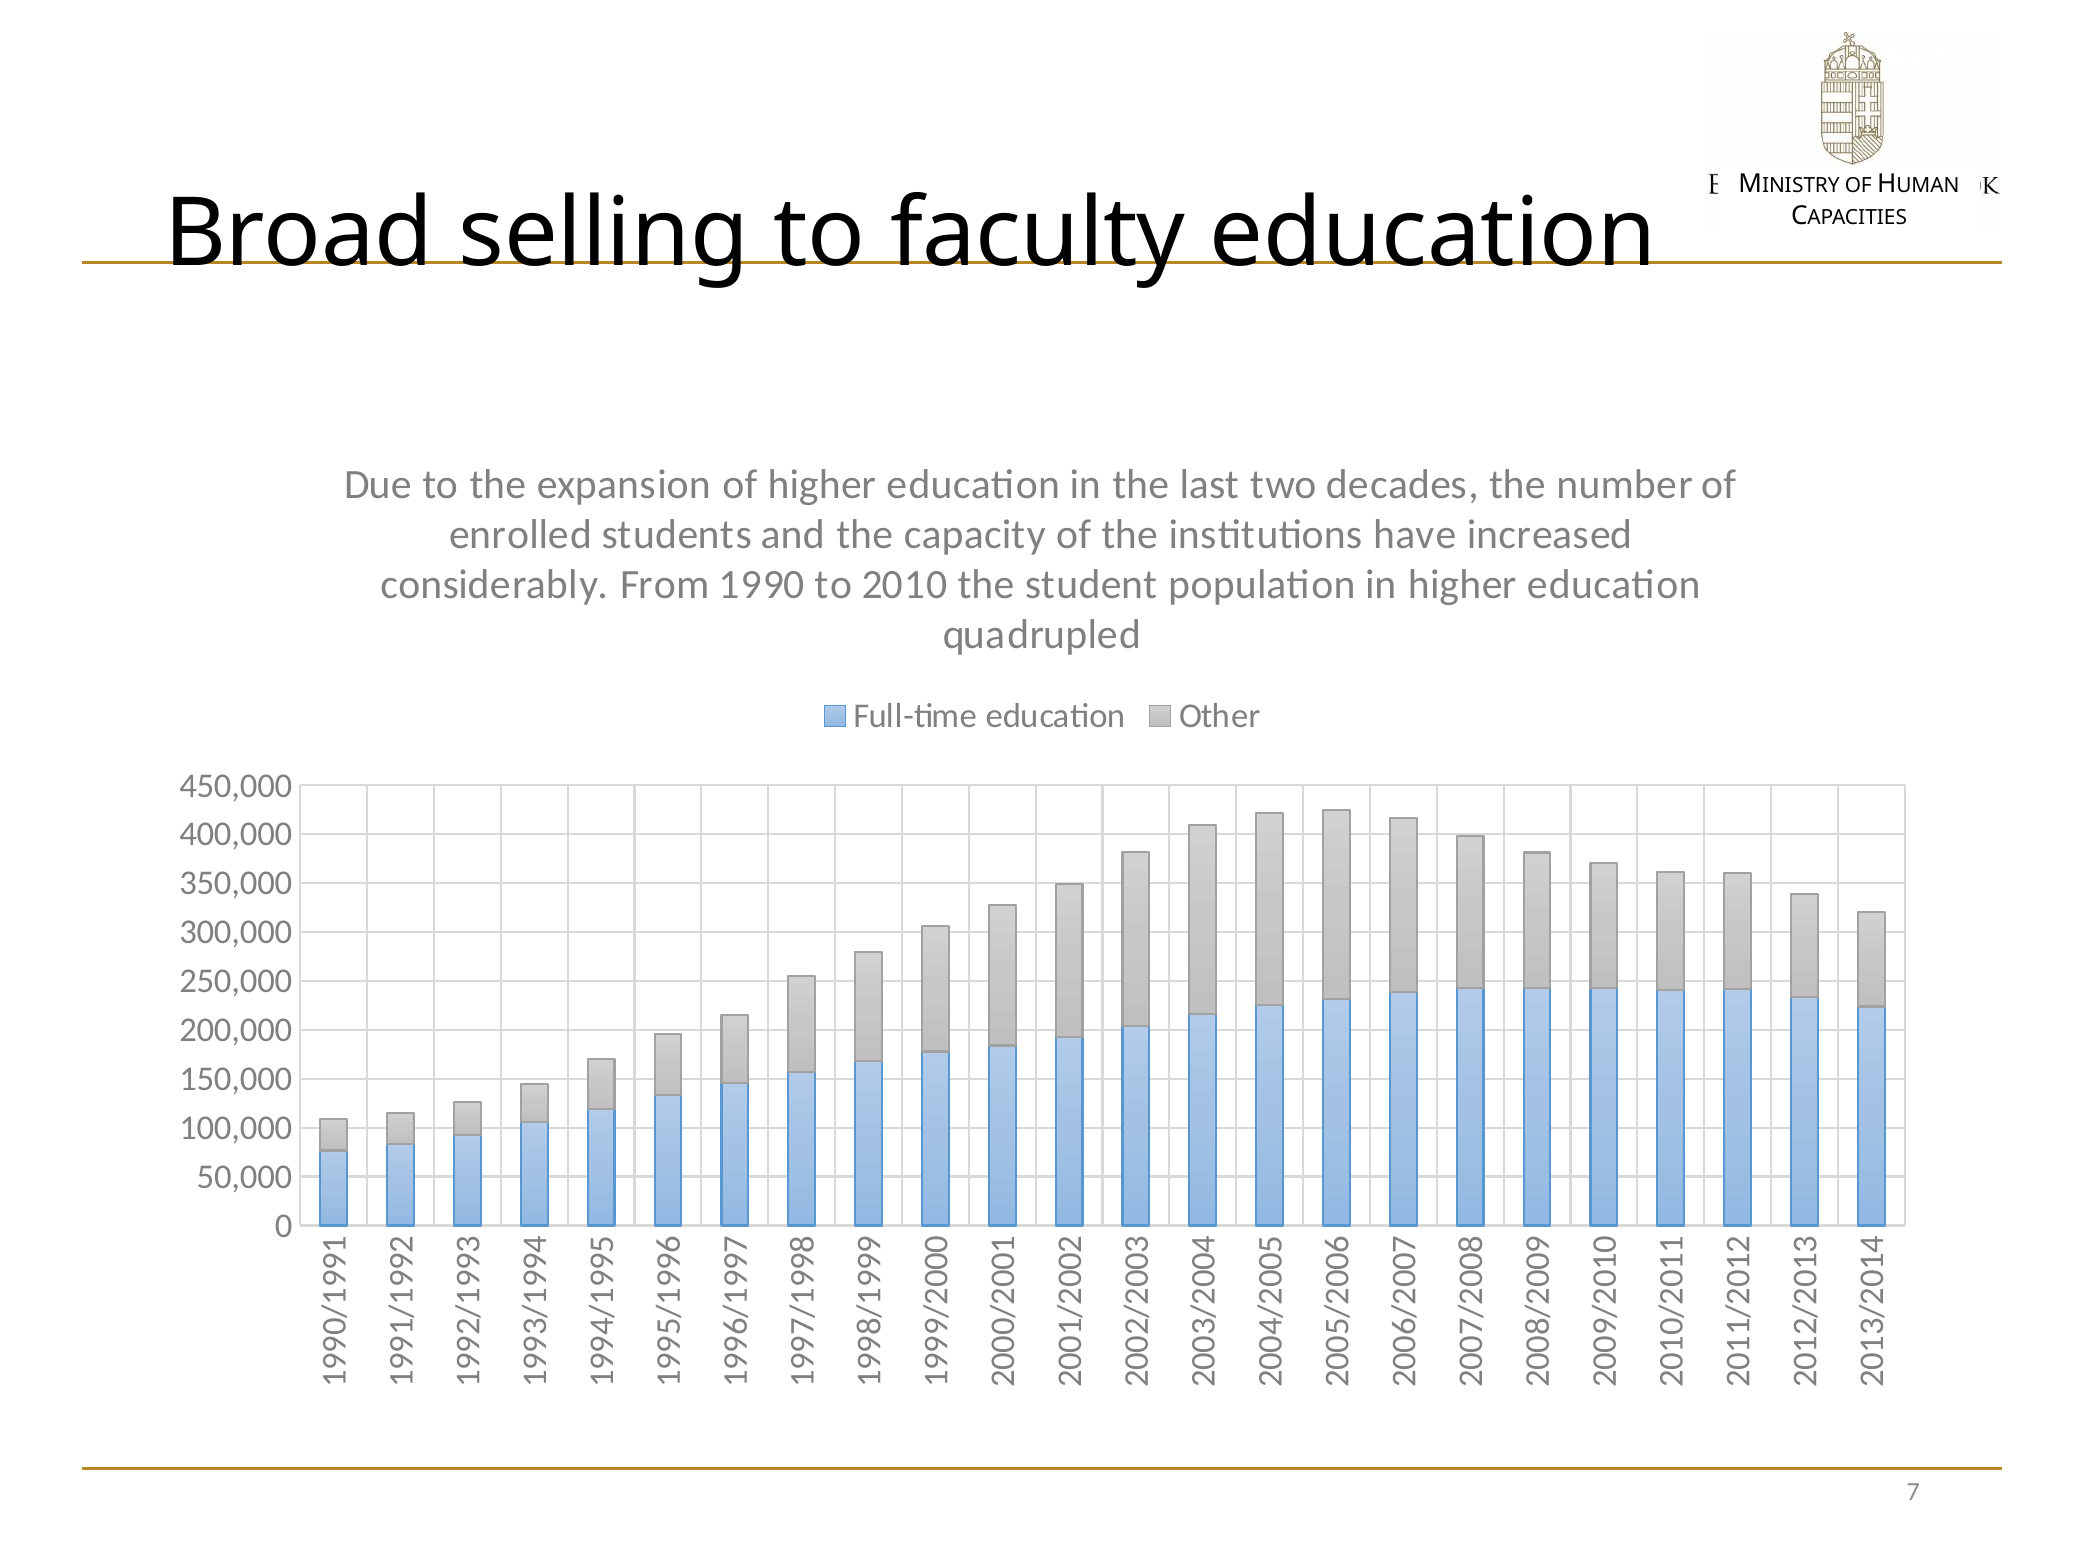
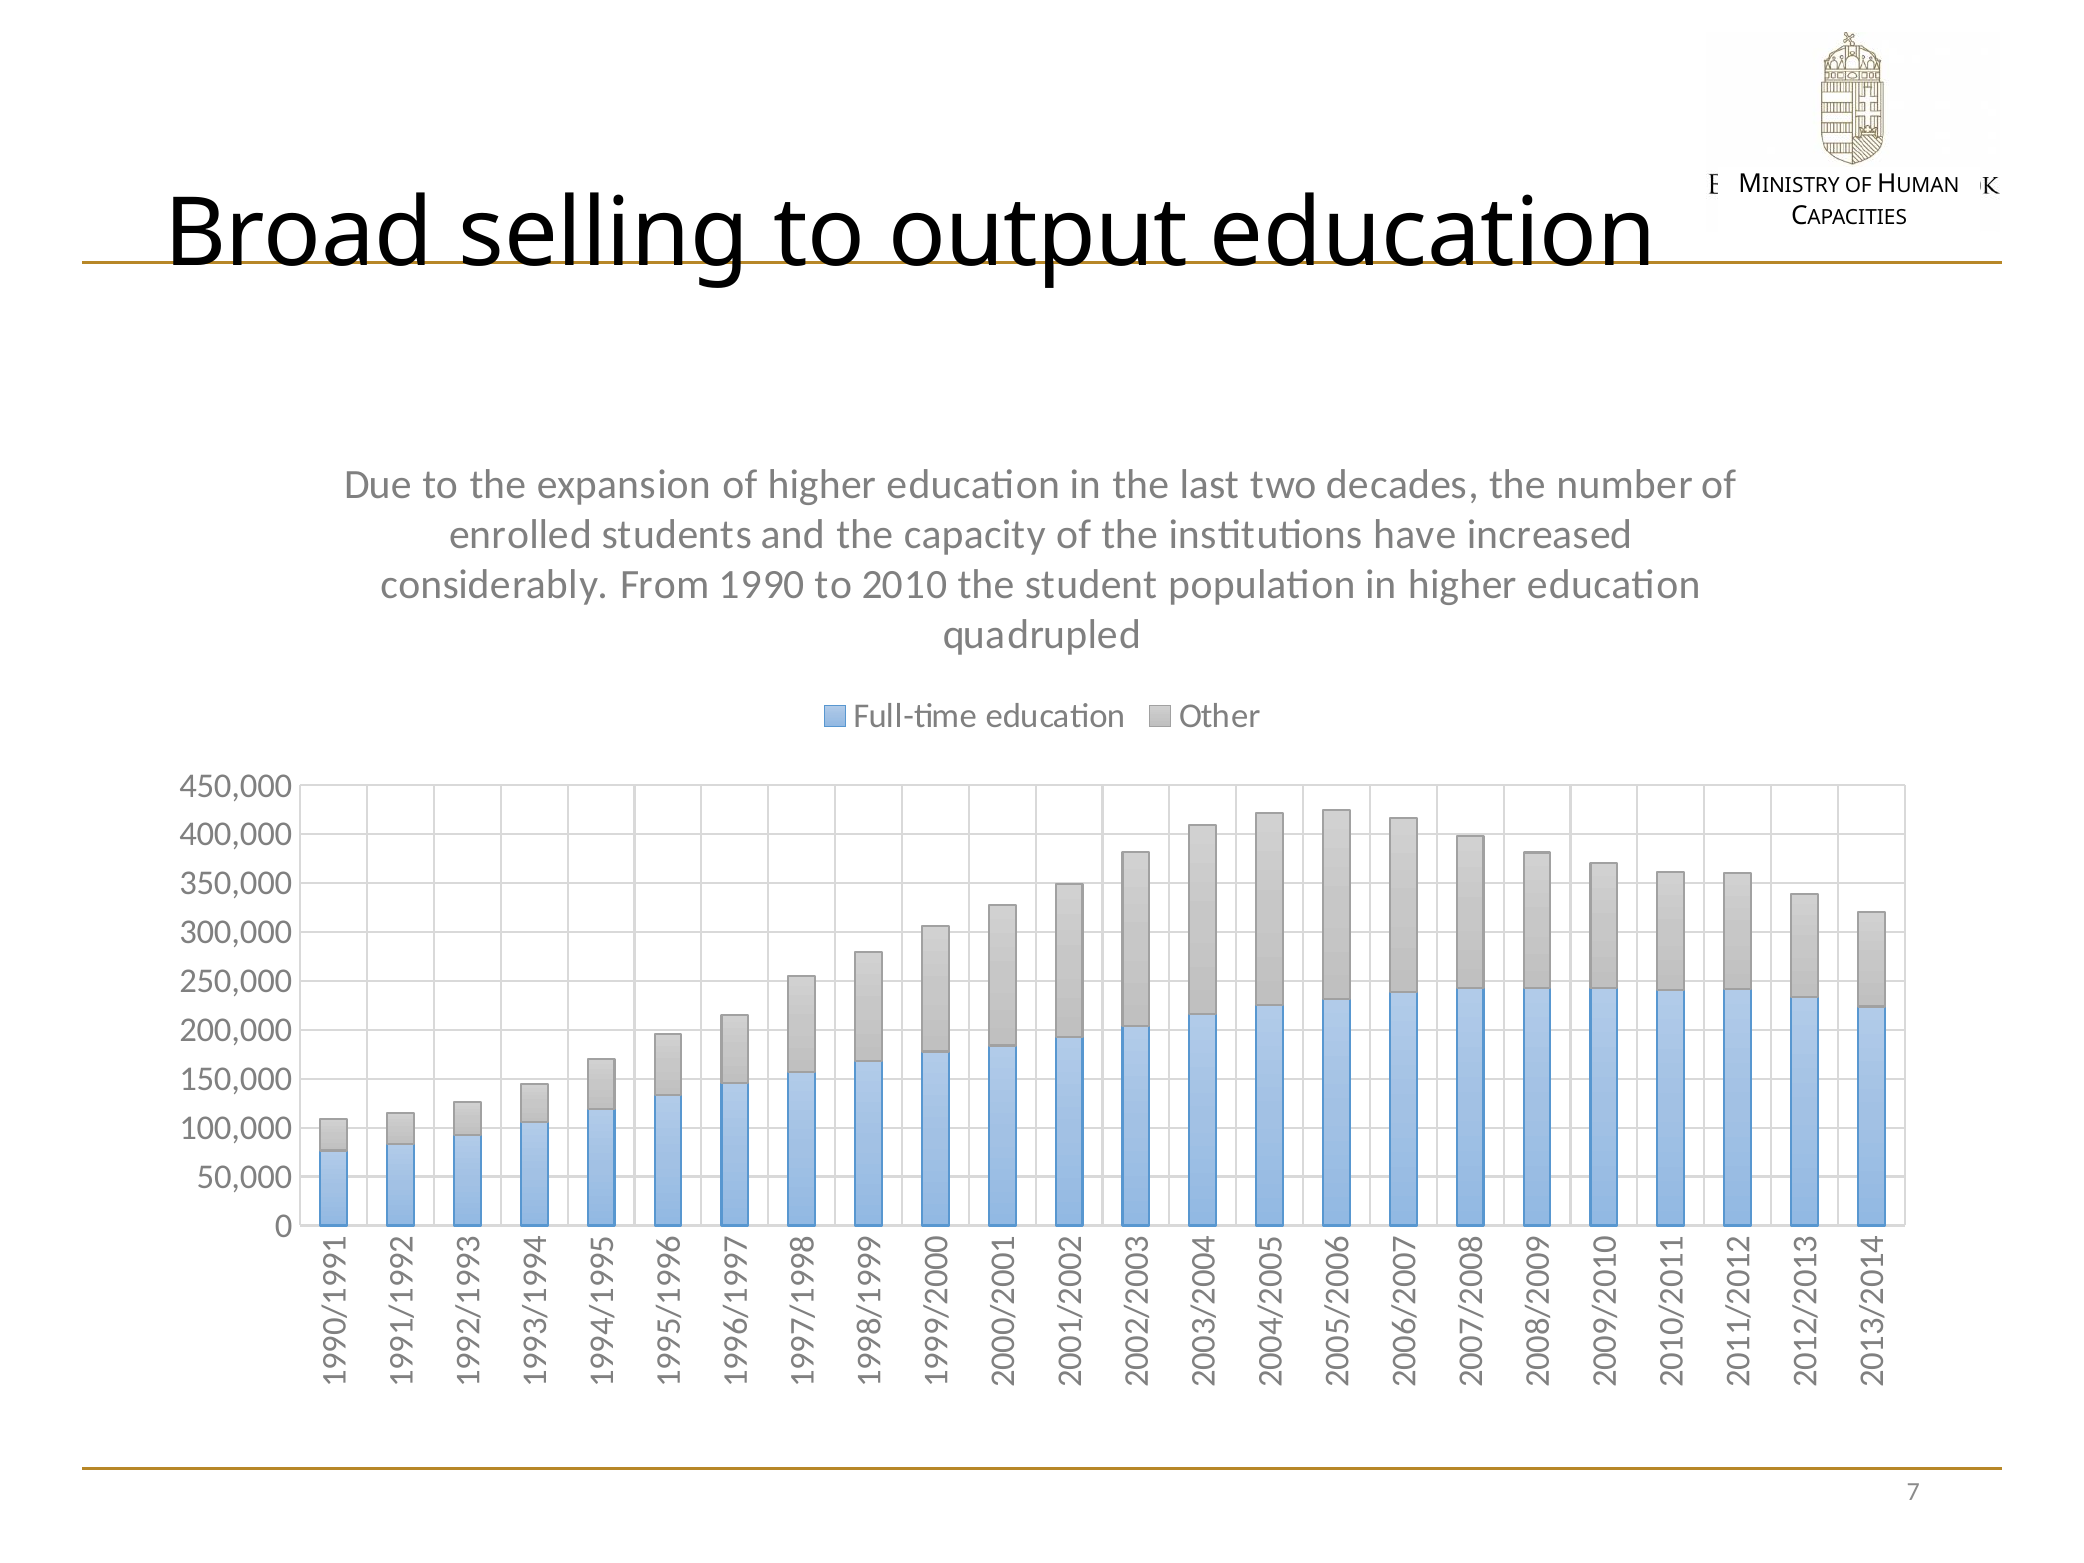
faculty: faculty -> output (1038, 234)
